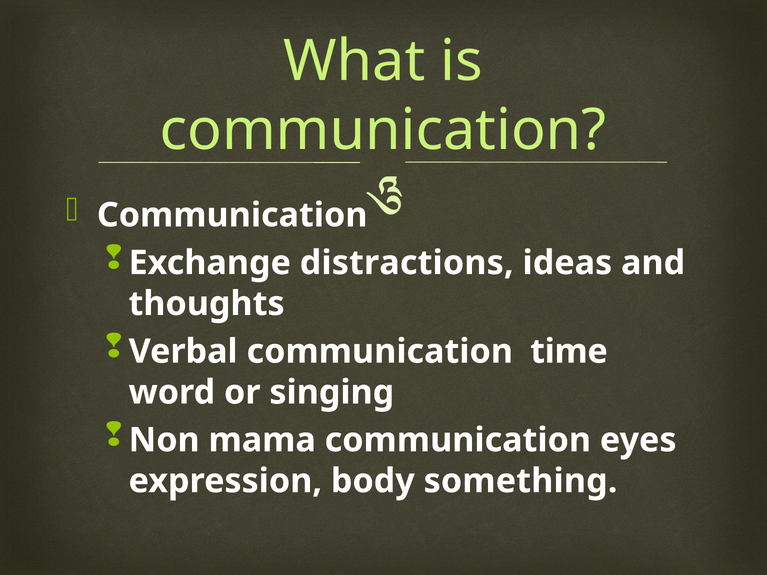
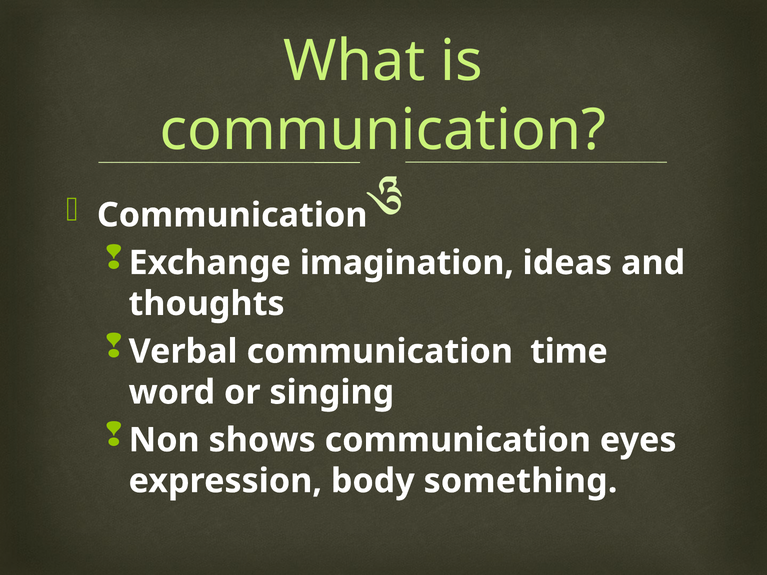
distractions: distractions -> imagination (407, 263)
mama: mama -> shows (262, 440)
